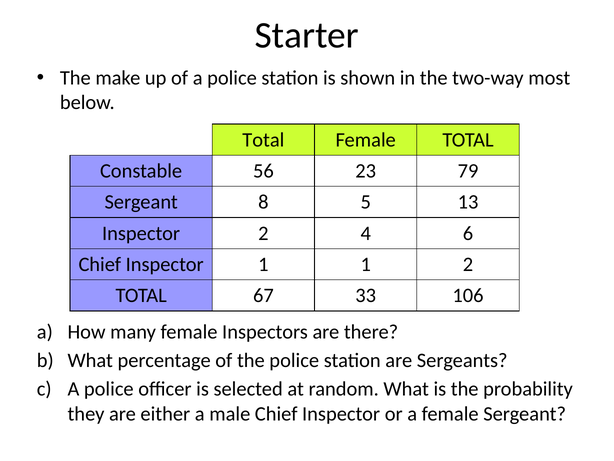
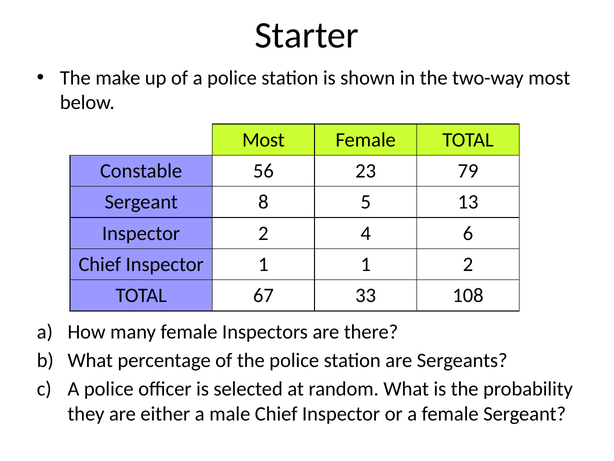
Total: Total -> Most (263, 140)
106: 106 -> 108 (468, 295)
